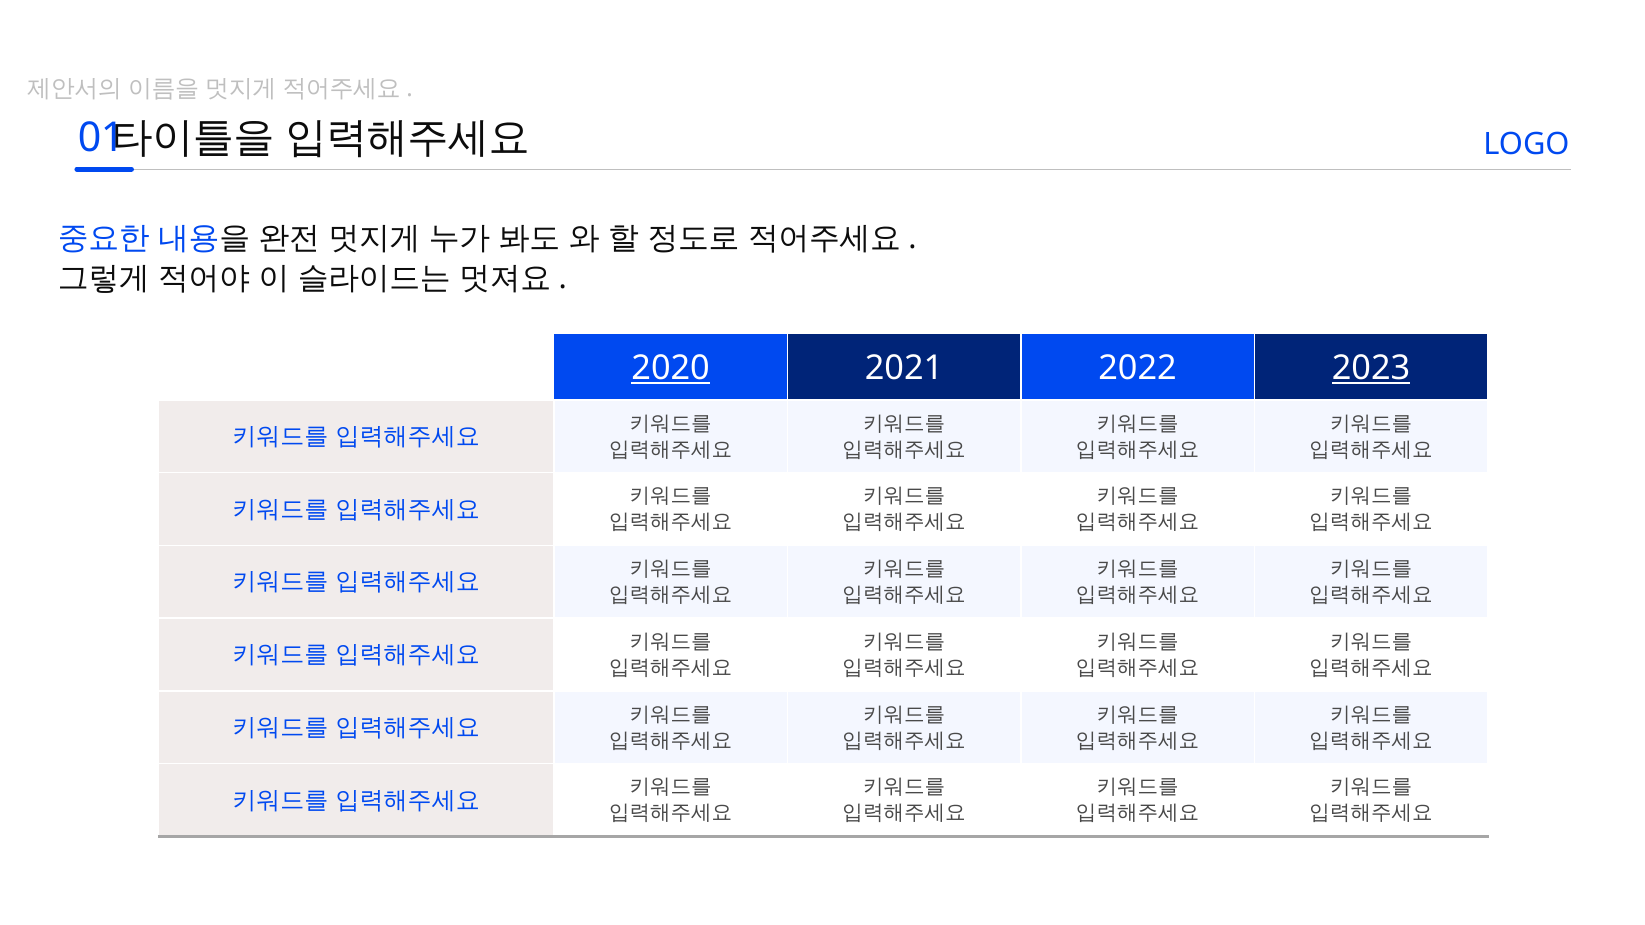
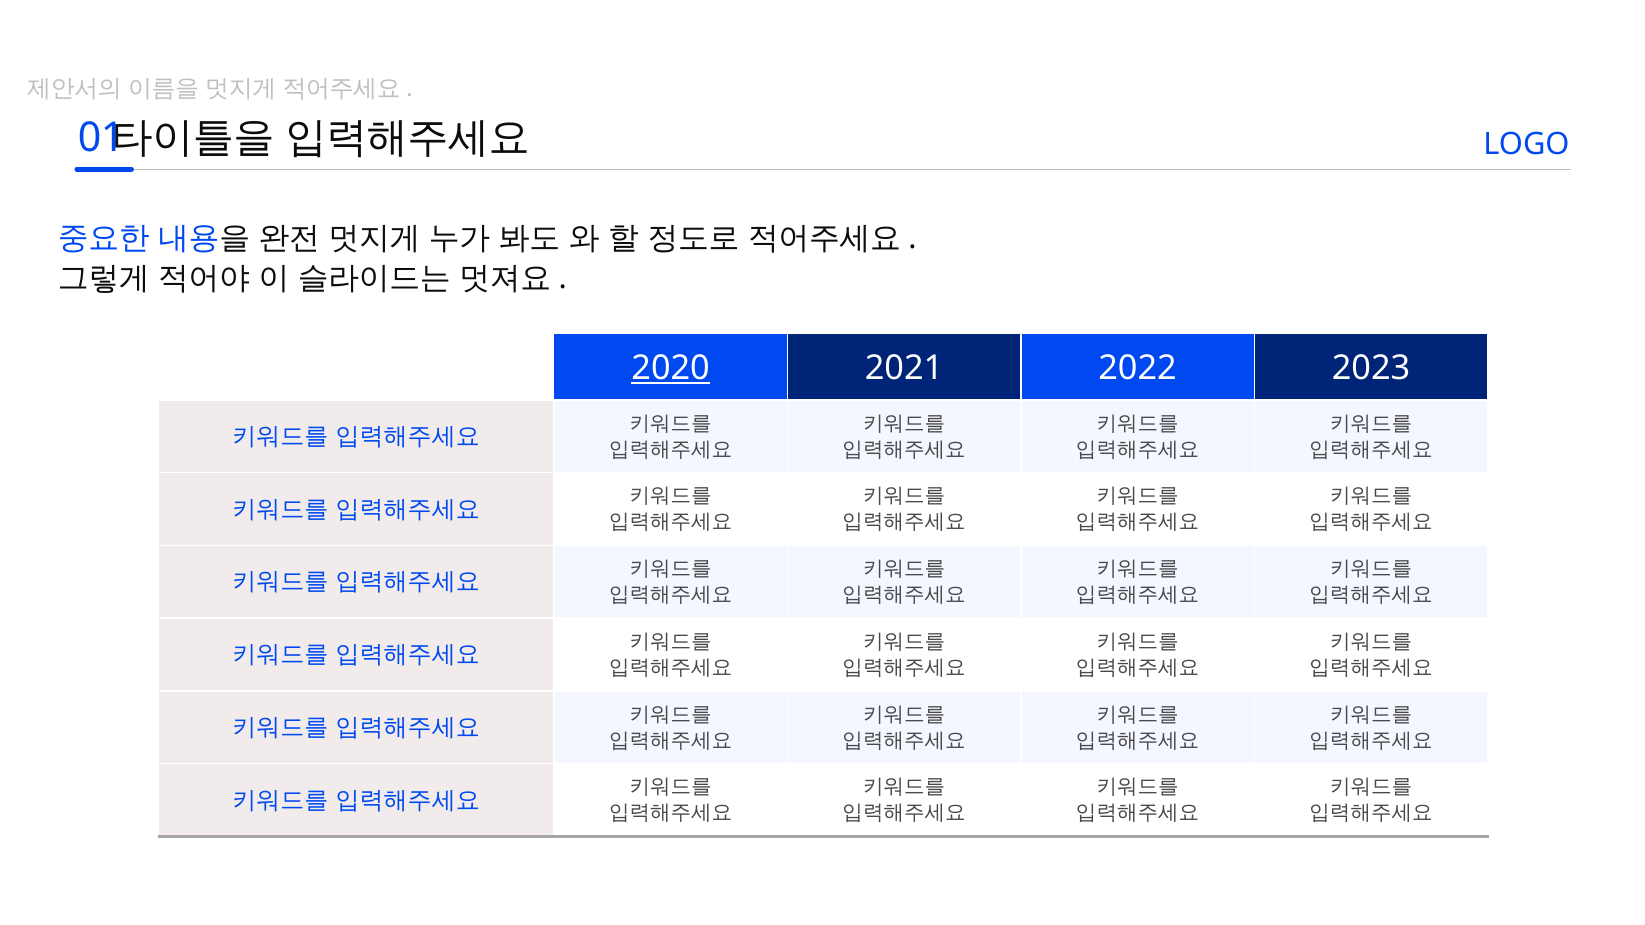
2023 underline: present -> none (1371, 369)
